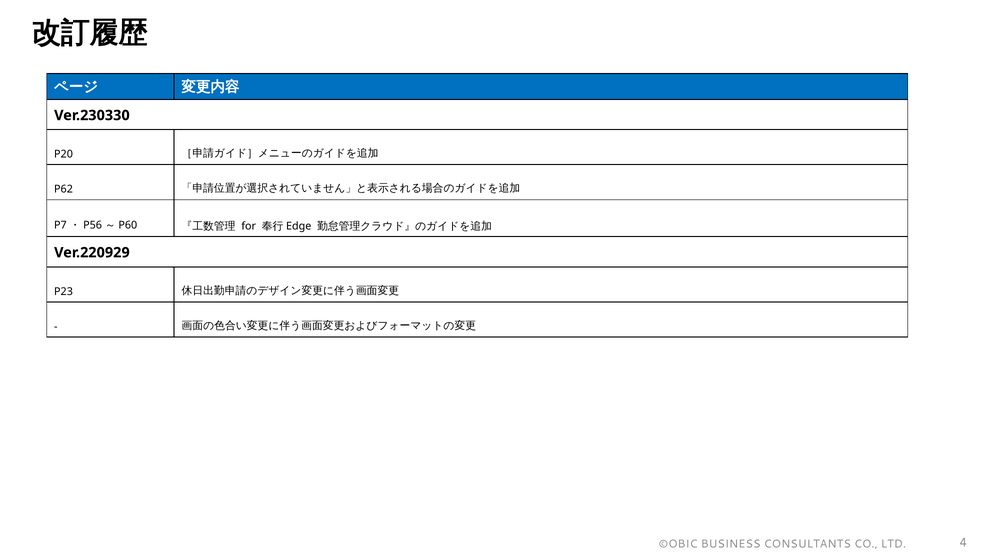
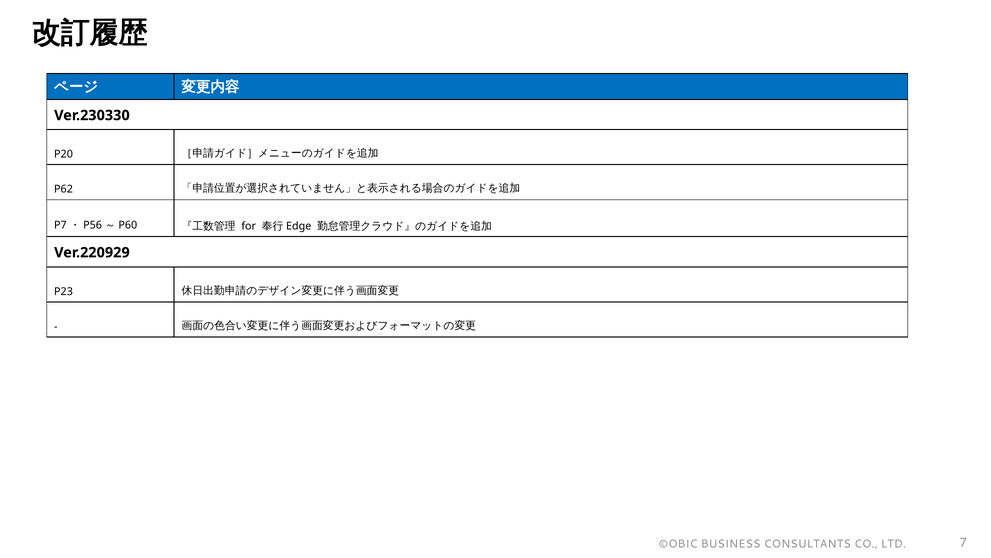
4: 4 -> 7 (963, 542)
